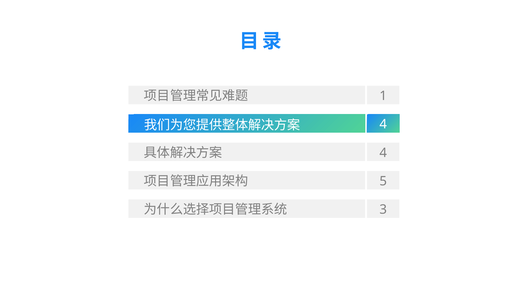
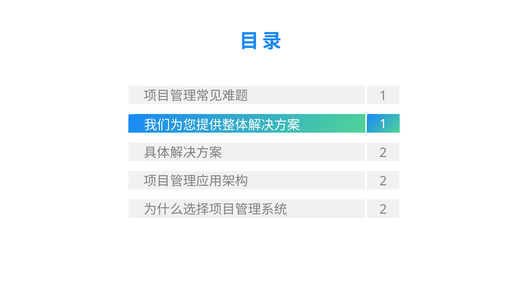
4: 4 -> 1 (383, 124)
4: 4 -> 2 (383, 153)
5: 5 -> 2 (383, 181)
3: 3 -> 2 (383, 210)
